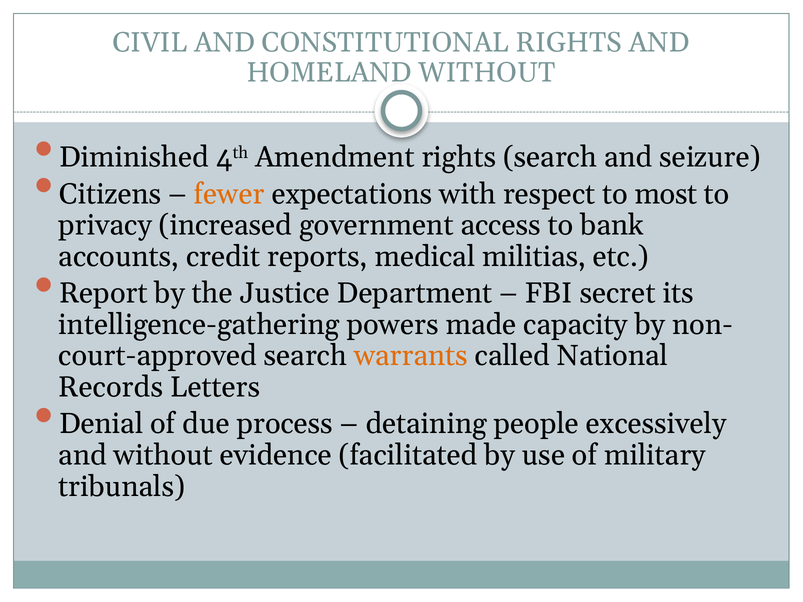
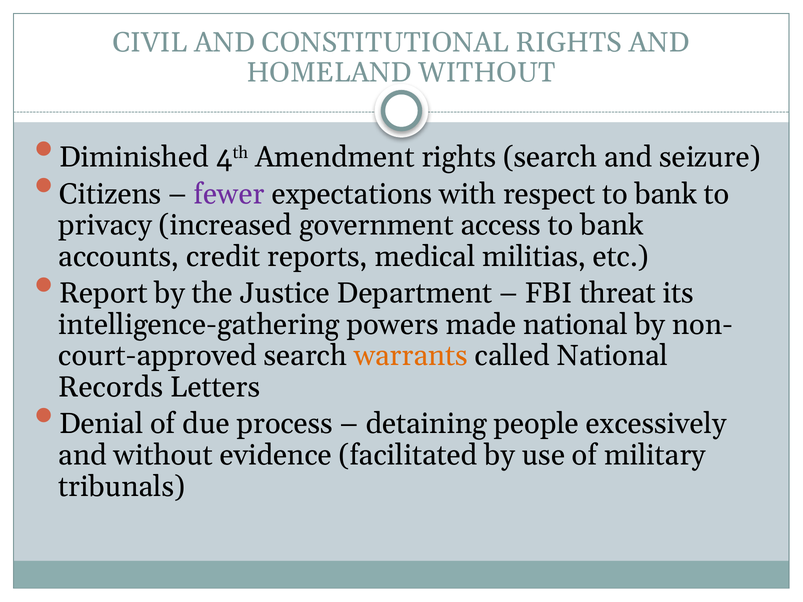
fewer colour: orange -> purple (229, 194)
respect to most: most -> bank (666, 194)
secret: secret -> threat (618, 293)
made capacity: capacity -> national (576, 325)
